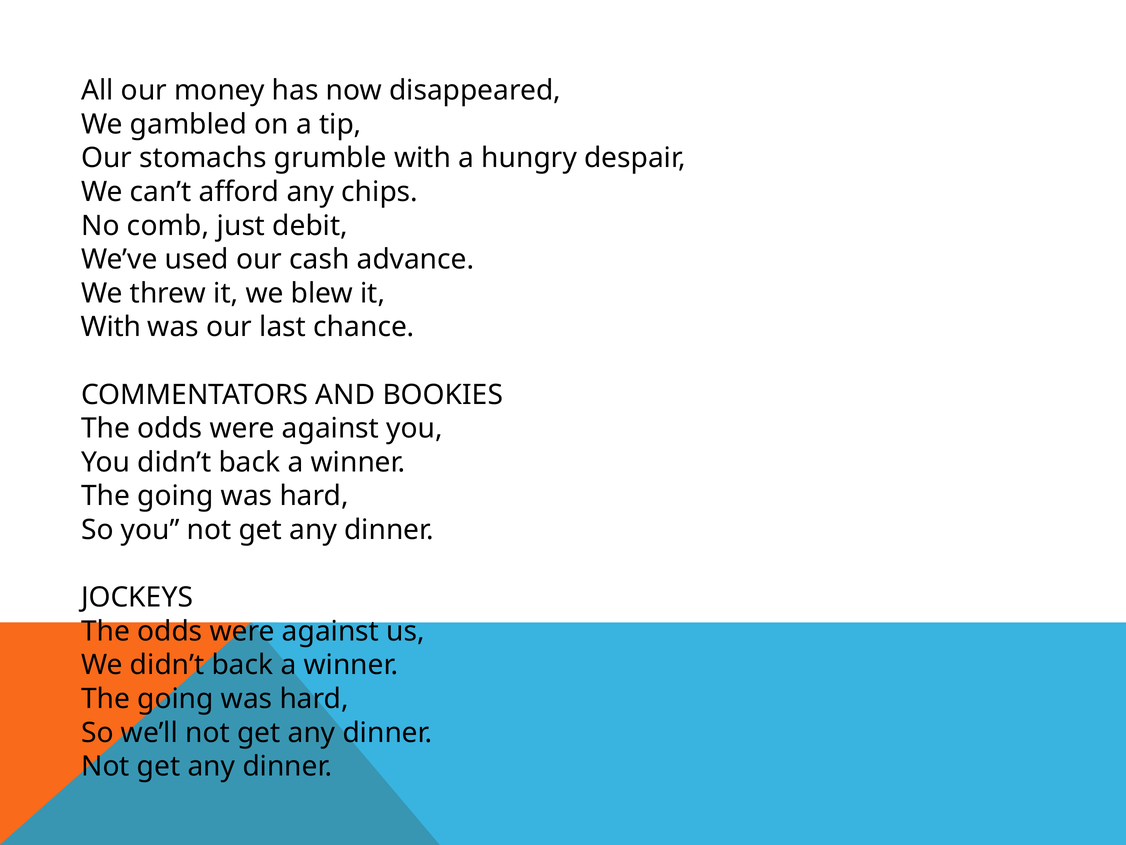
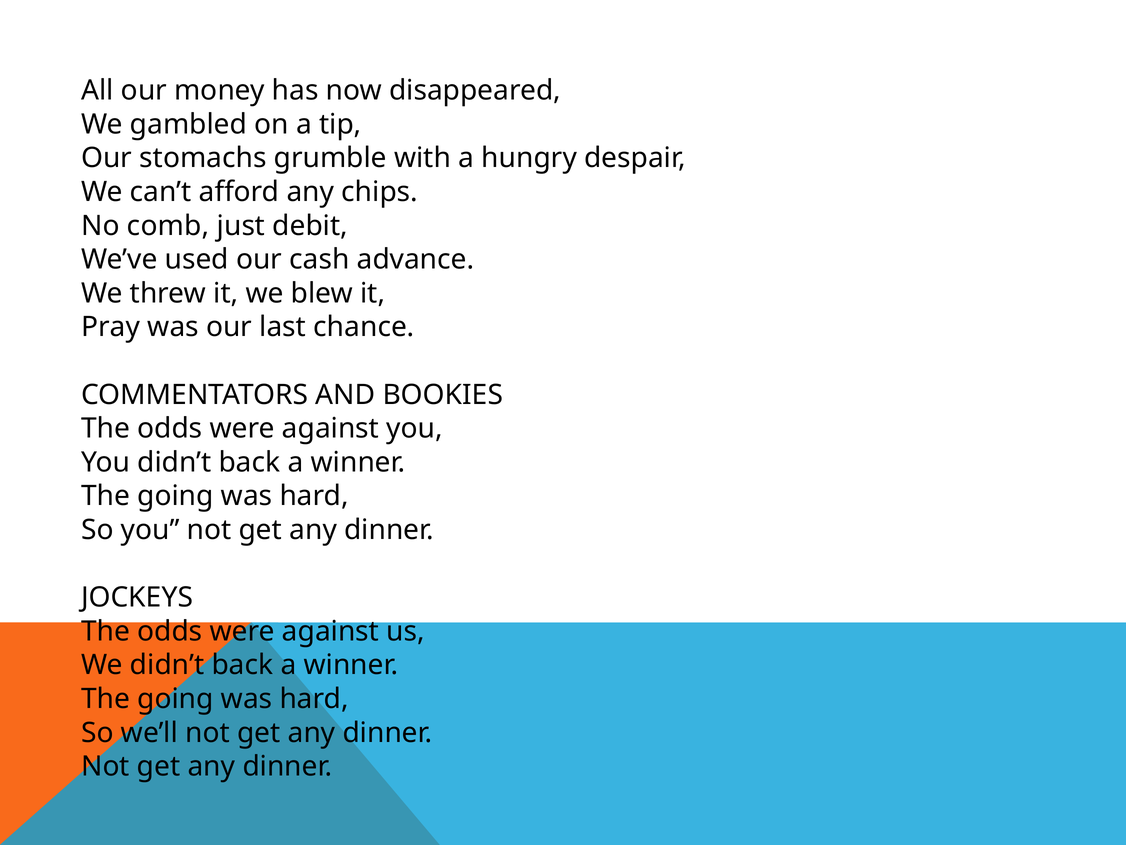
With: With -> Pray (111, 327)
